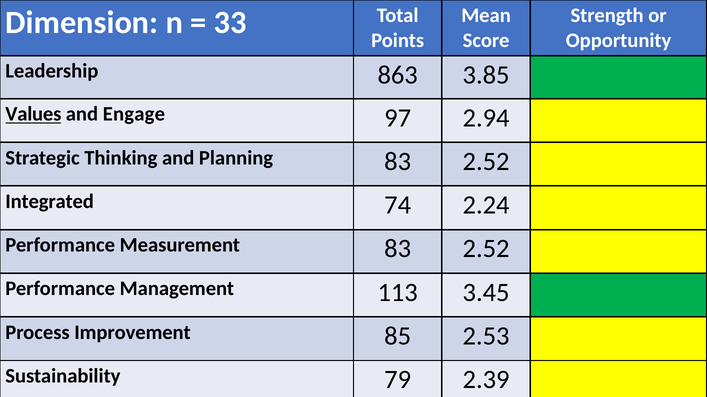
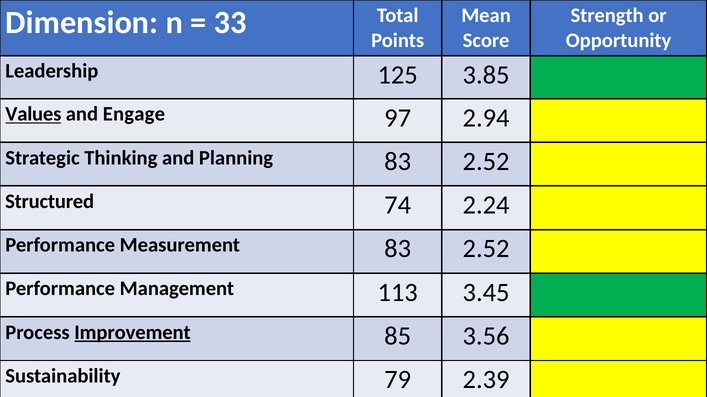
863: 863 -> 125 (398, 75)
Integrated: Integrated -> Structured (50, 202)
Improvement underline: none -> present (133, 333)
2.53: 2.53 -> 3.56 (486, 337)
